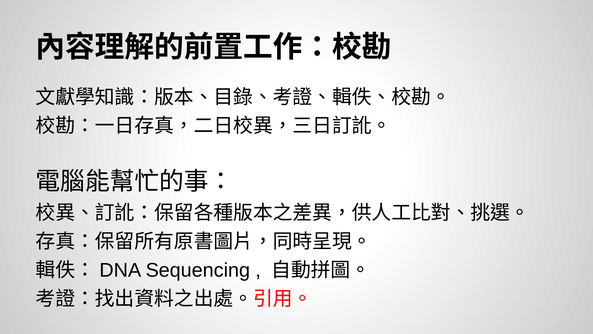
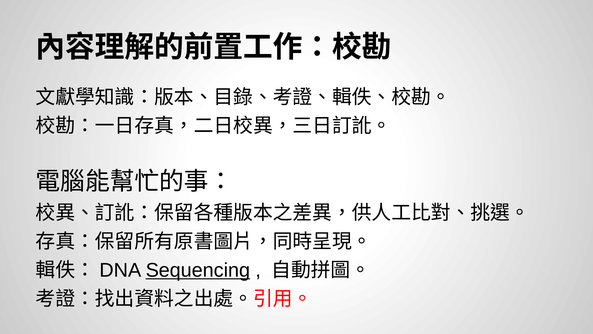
Sequencing underline: none -> present (198, 270)
